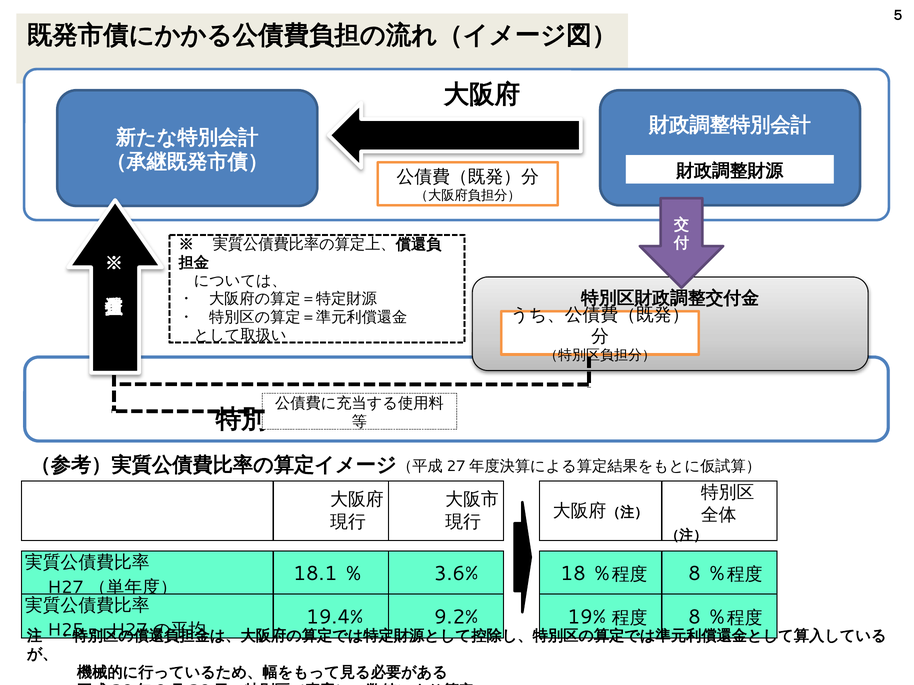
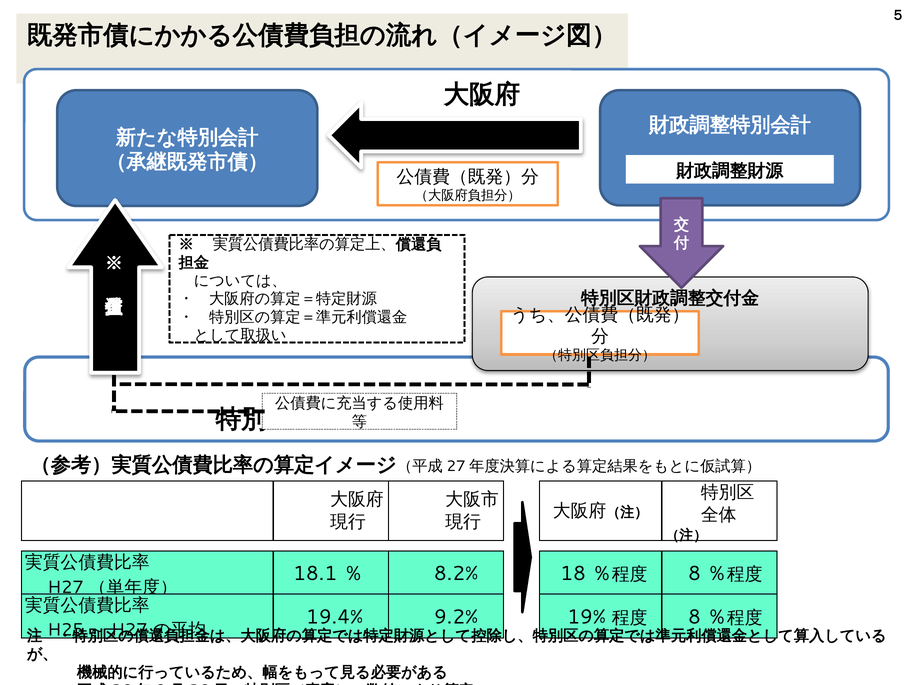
3.6%: 3.6% -> 8.2% (456, 574)
